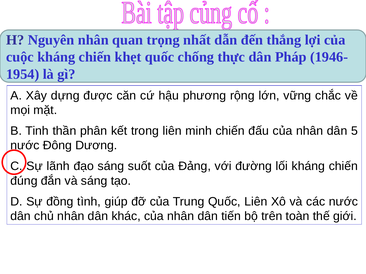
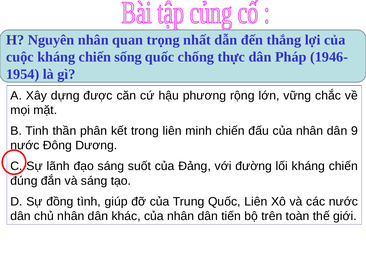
khẹt: khẹt -> sống (128, 57)
5: 5 -> 9 (354, 131)
